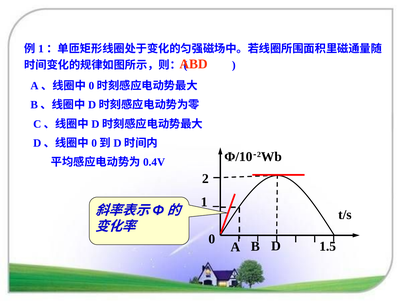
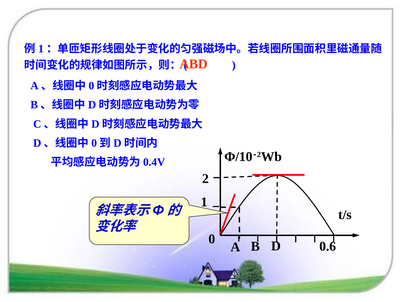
1.5: 1.5 -> 0.6 (328, 246)
